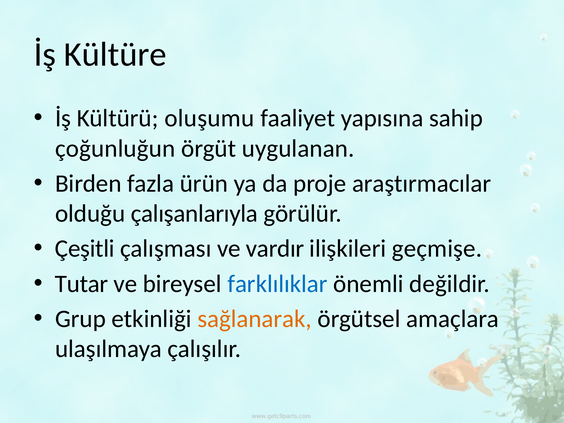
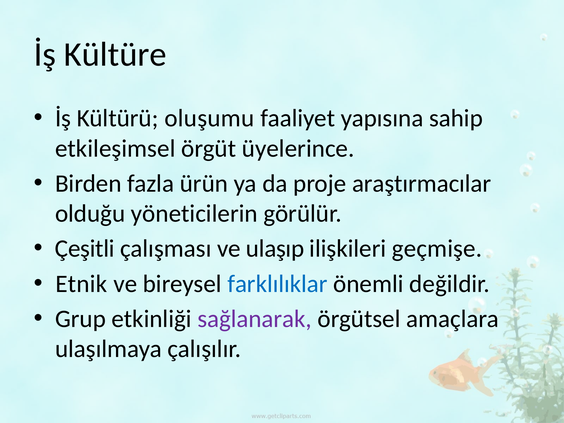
çoğunluğun: çoğunluğun -> etkileşimsel (115, 148)
uygulanan: uygulanan -> üyelerince (298, 148)
çalışanlarıyla: çalışanlarıyla -> yöneticilerin (194, 214)
vardır: vardır -> ulaşıp (275, 249)
Tutar: Tutar -> Etnik (81, 284)
sağlanarak colour: orange -> purple (255, 319)
